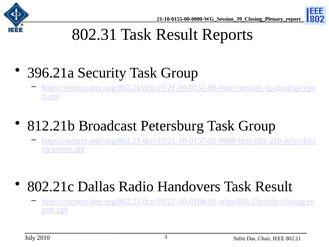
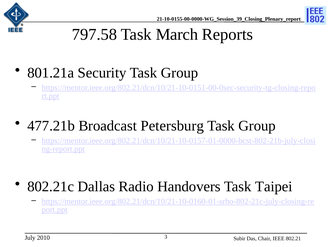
802.31: 802.31 -> 797.58 (94, 34)
Result: Result -> March (177, 34)
396.21a: 396.21a -> 801.21a (51, 73)
812.21b: 812.21b -> 477.21b (51, 126)
Handovers Task Result: Result -> Taipei (274, 186)
